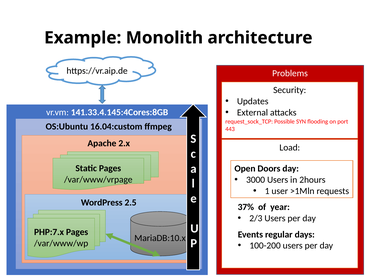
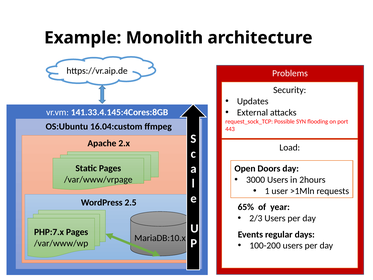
37%: 37% -> 65% (246, 207)
